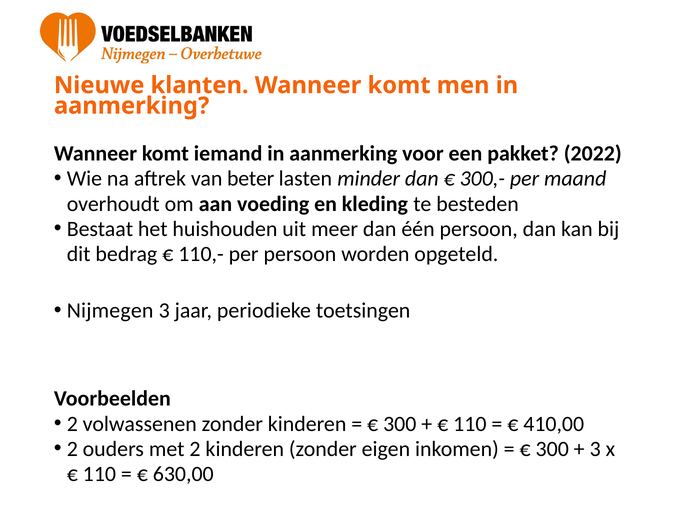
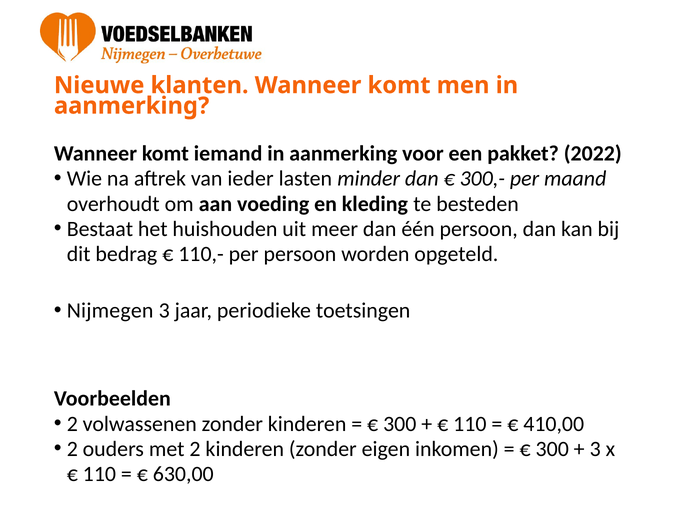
beter: beter -> ieder (250, 179)
